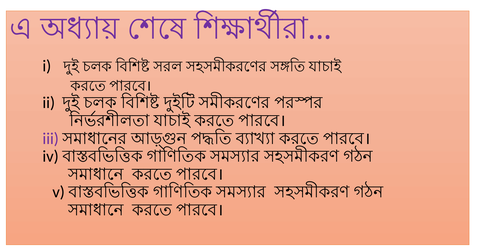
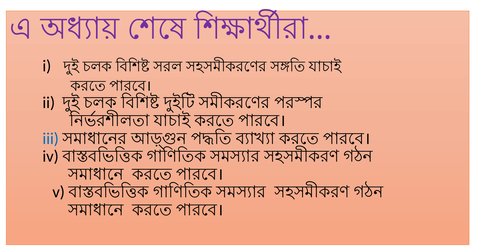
iii colour: purple -> blue (51, 138)
